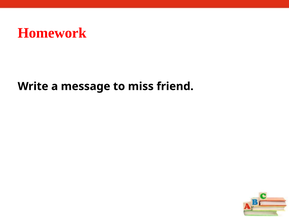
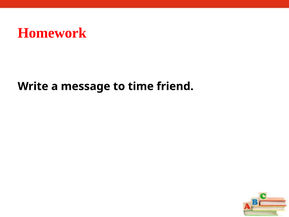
miss: miss -> time (141, 86)
